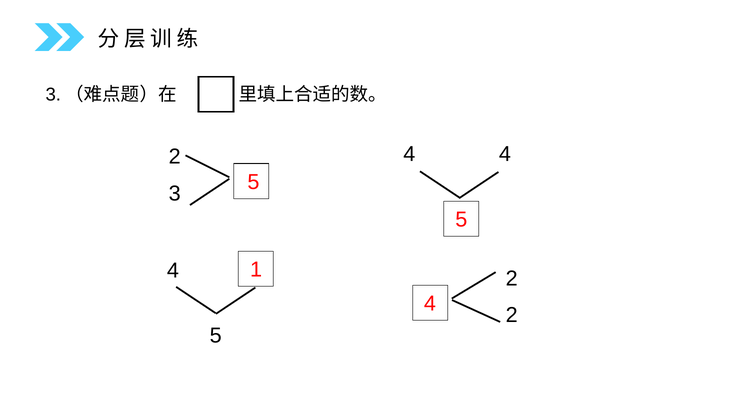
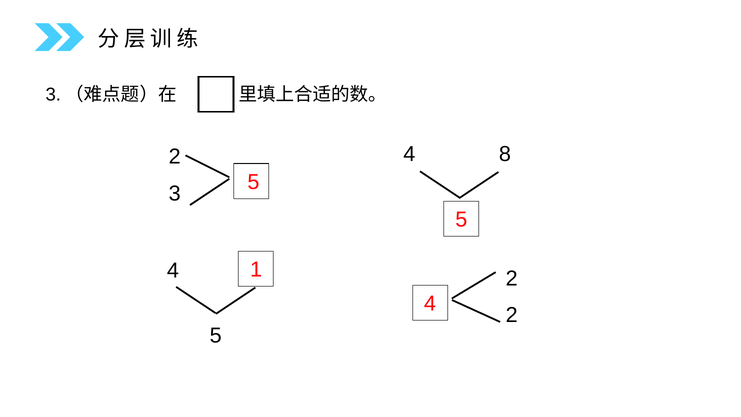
4 4: 4 -> 8 (505, 154)
